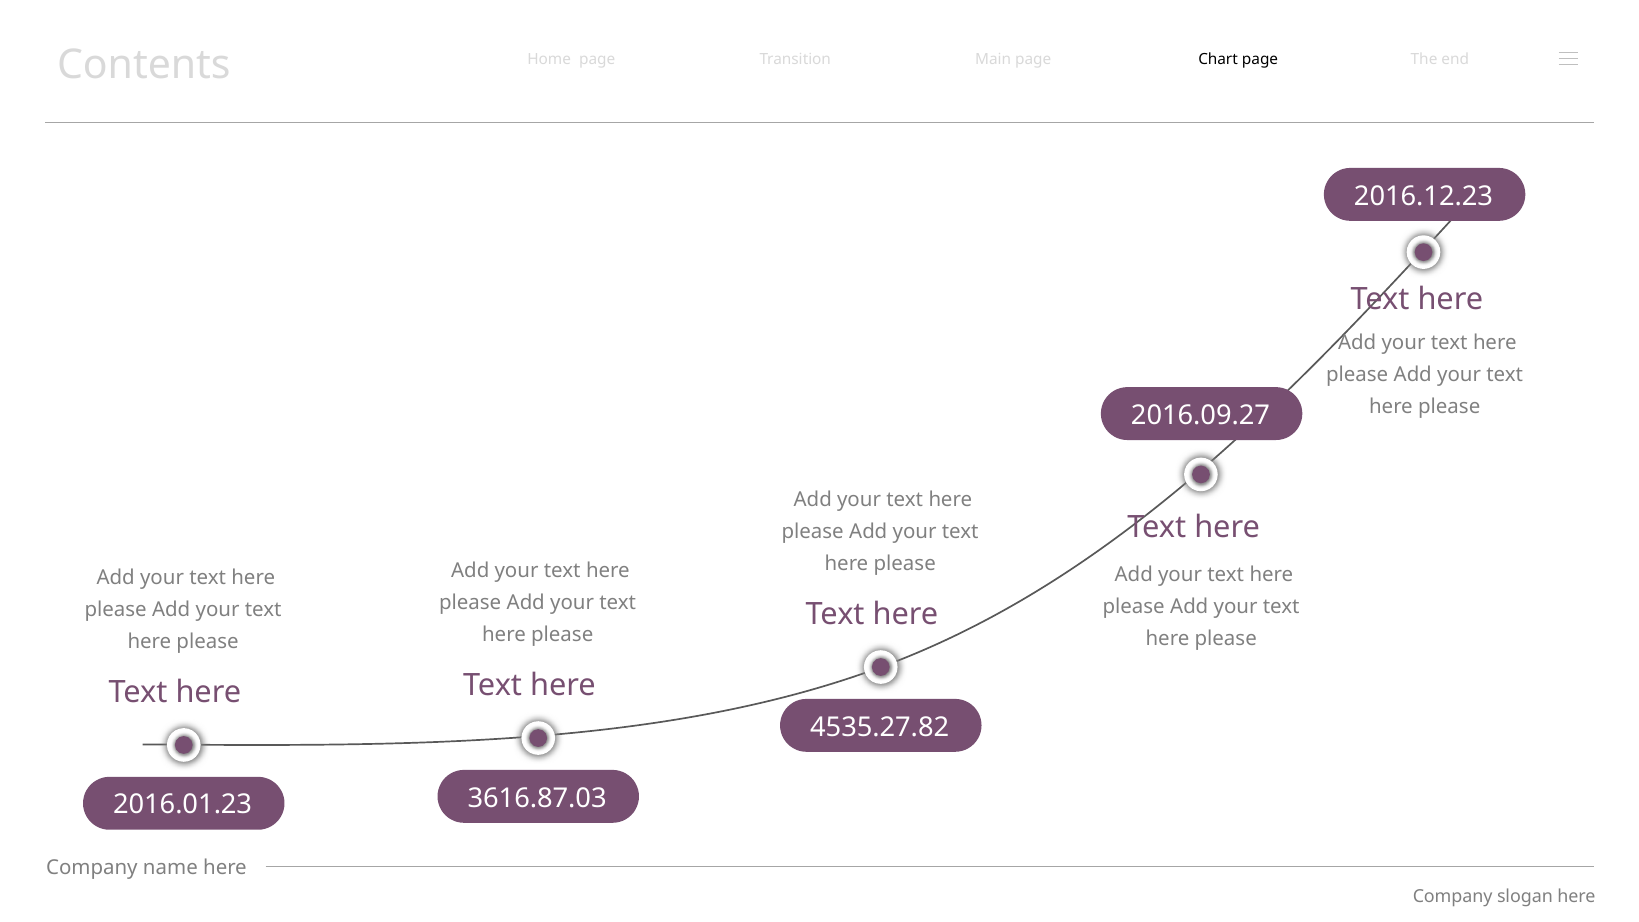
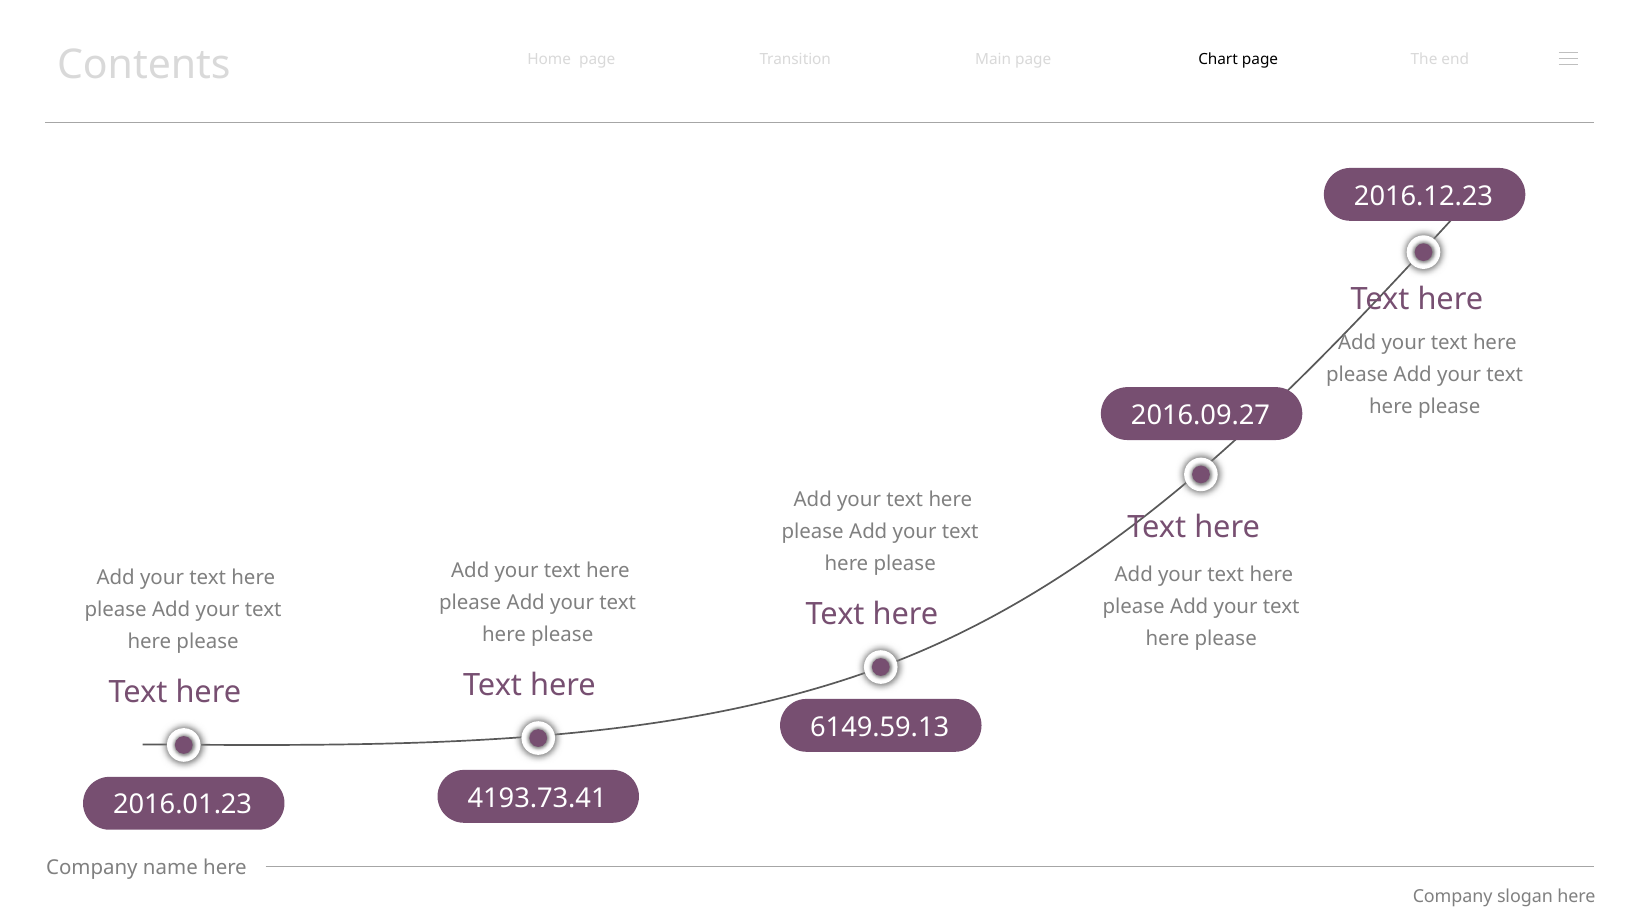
4535.27.82: 4535.27.82 -> 6149.59.13 (880, 727)
3616.87.03: 3616.87.03 -> 4193.73.41 (537, 798)
